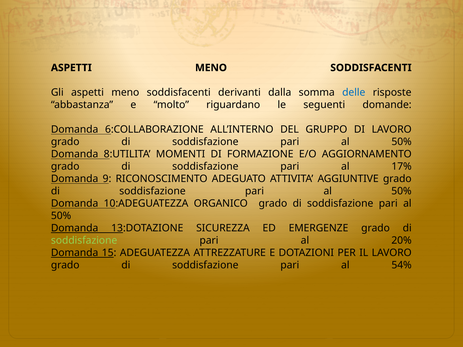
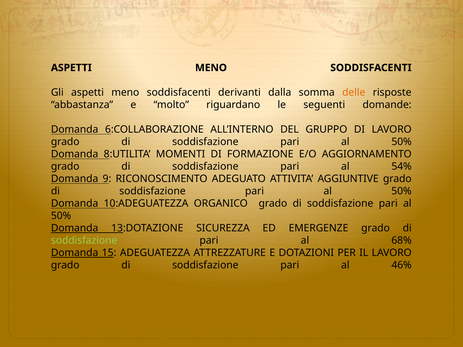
delle colour: blue -> orange (354, 92)
17%: 17% -> 54% (402, 167)
20%: 20% -> 68% (402, 241)
54%: 54% -> 46% (402, 265)
